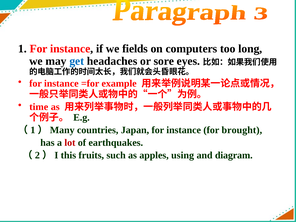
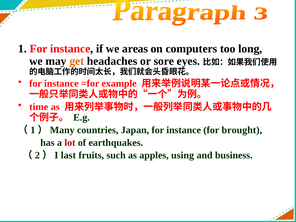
fields: fields -> areas (135, 49)
get colour: blue -> orange (77, 61)
this: this -> last (68, 155)
diagram: diagram -> business (234, 155)
